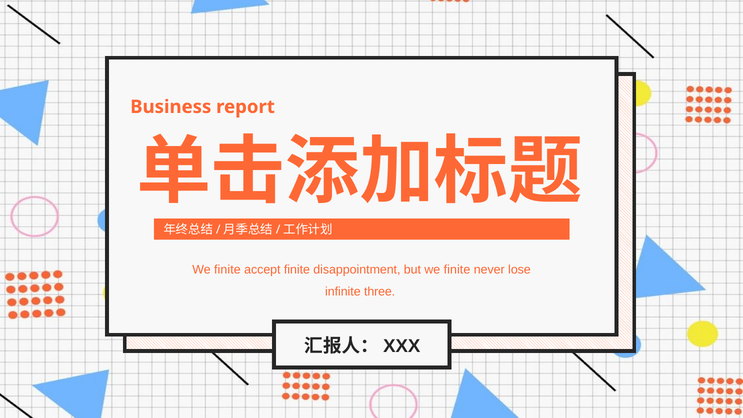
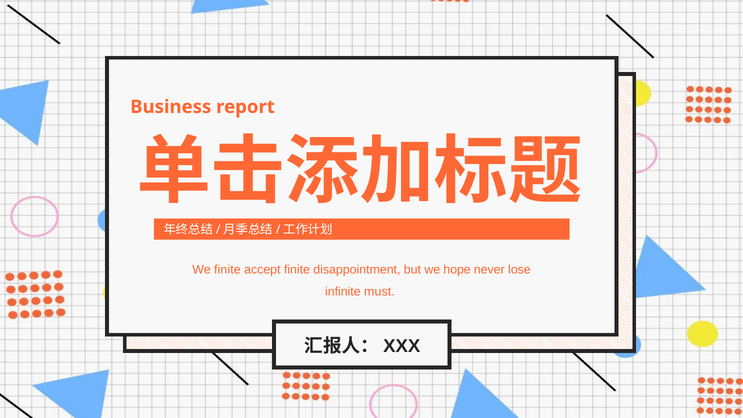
but we finite: finite -> hope (457, 270)
three: three -> must (379, 292)
